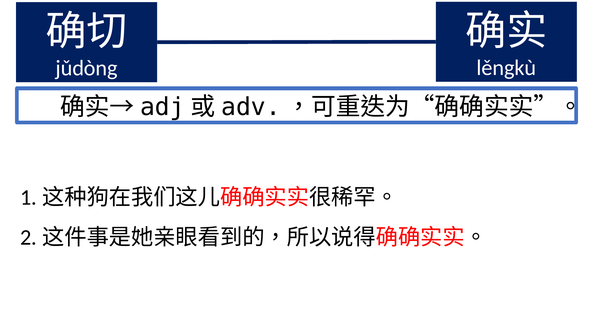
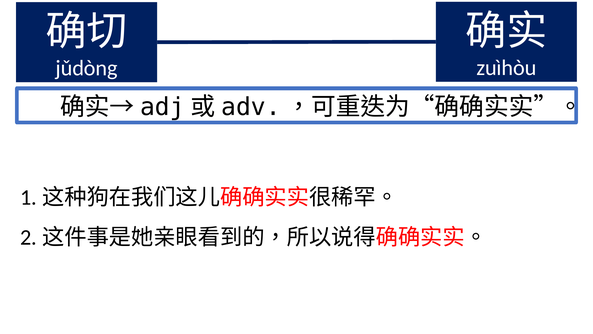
lěngkù: lěngkù -> zuìhòu (506, 68)
